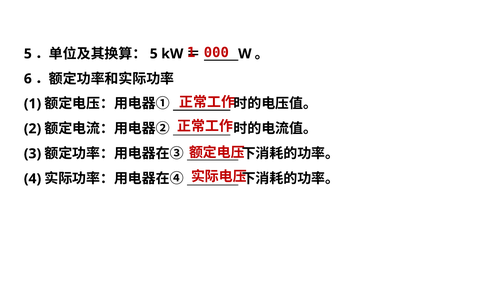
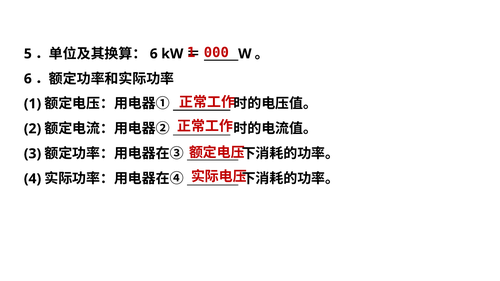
5: 5 -> 6 (154, 54)
